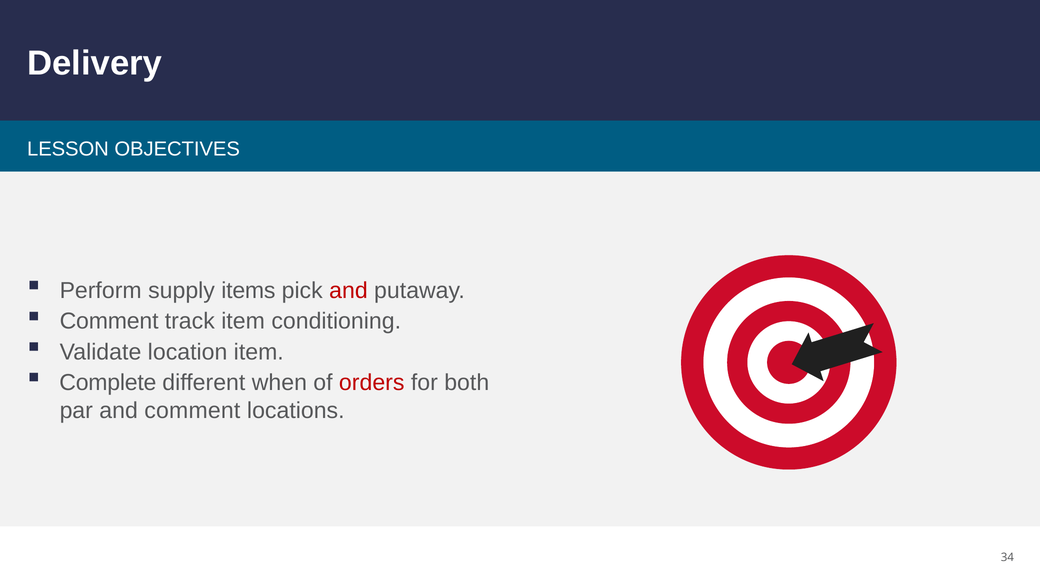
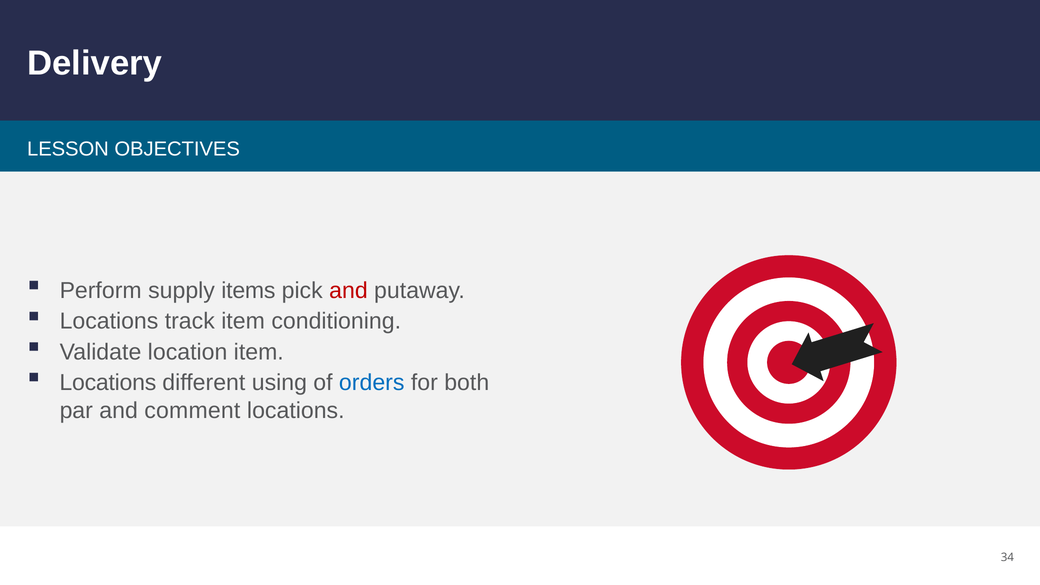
Comment: Comment -> Locations (109, 321)
Complete: Complete -> Locations (108, 383)
when: when -> using (279, 383)
orders colour: red -> blue (372, 383)
